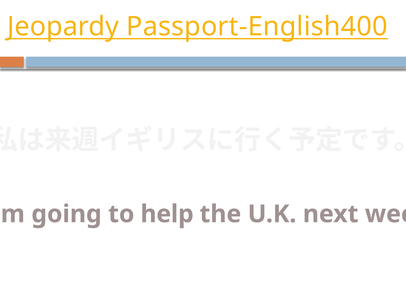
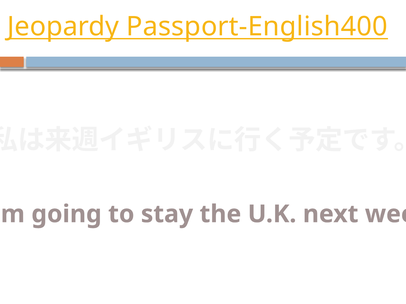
help: help -> stay (167, 214)
